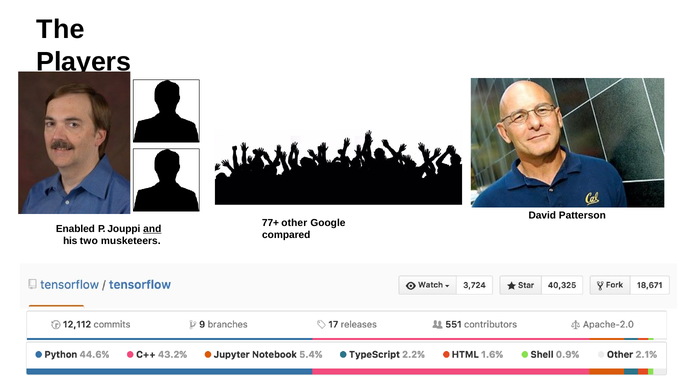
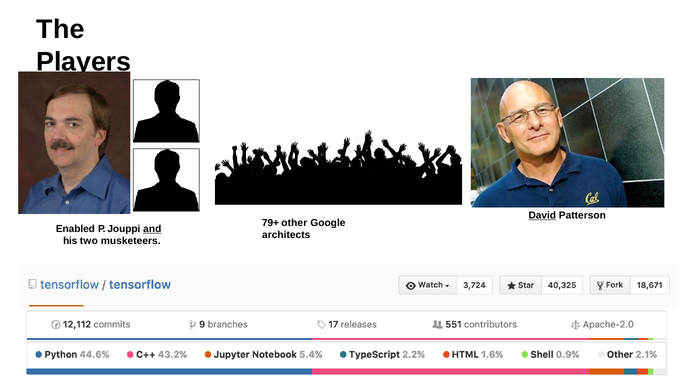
David underline: none -> present (542, 216)
77+: 77+ -> 79+ (270, 223)
compared: compared -> architects (286, 235)
